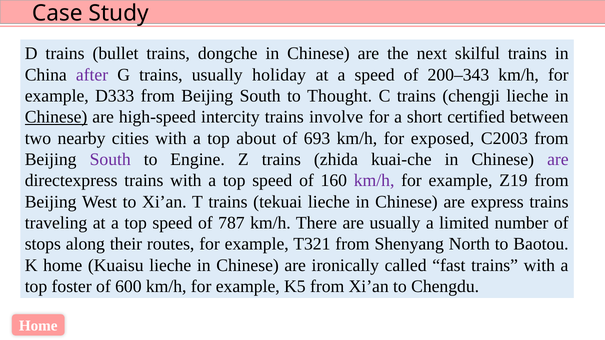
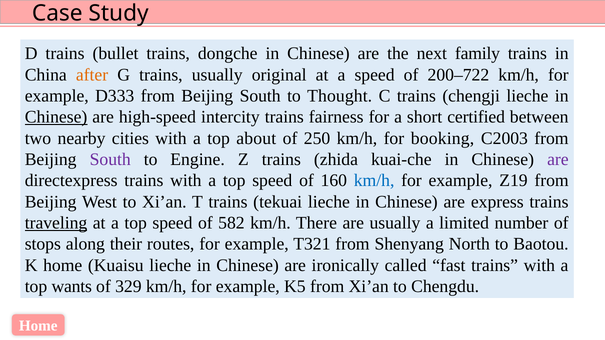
skilful: skilful -> family (477, 54)
after colour: purple -> orange (92, 75)
holiday: holiday -> original (279, 75)
200–343: 200–343 -> 200–722 (458, 75)
involve: involve -> fairness (336, 117)
693: 693 -> 250 (317, 138)
exposed: exposed -> booking (442, 138)
km/h colour: purple -> blue (374, 181)
traveling underline: none -> present (56, 223)
787: 787 -> 582 (231, 223)
foster: foster -> wants (72, 287)
600: 600 -> 329 (128, 287)
